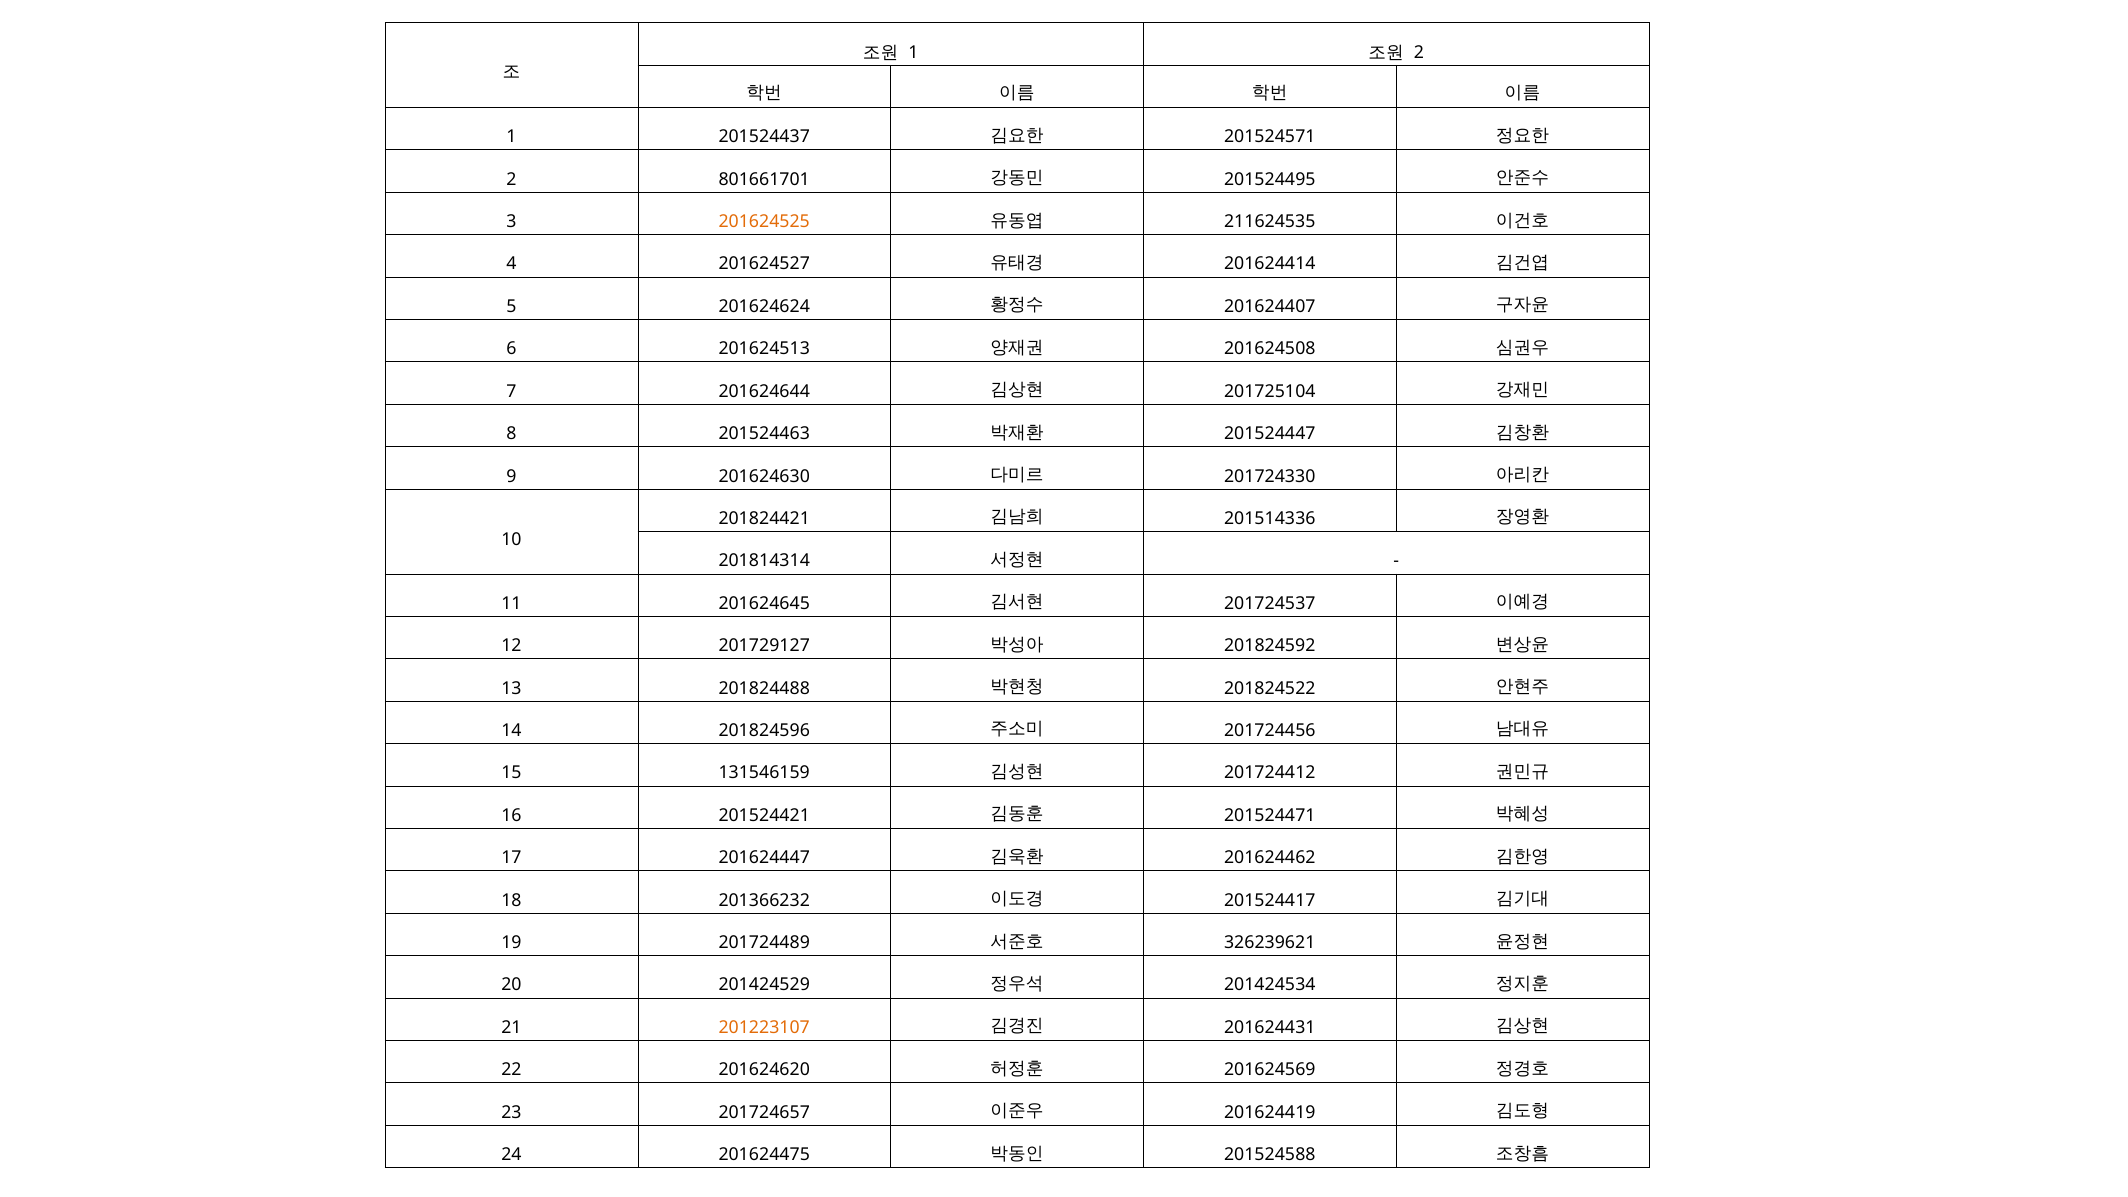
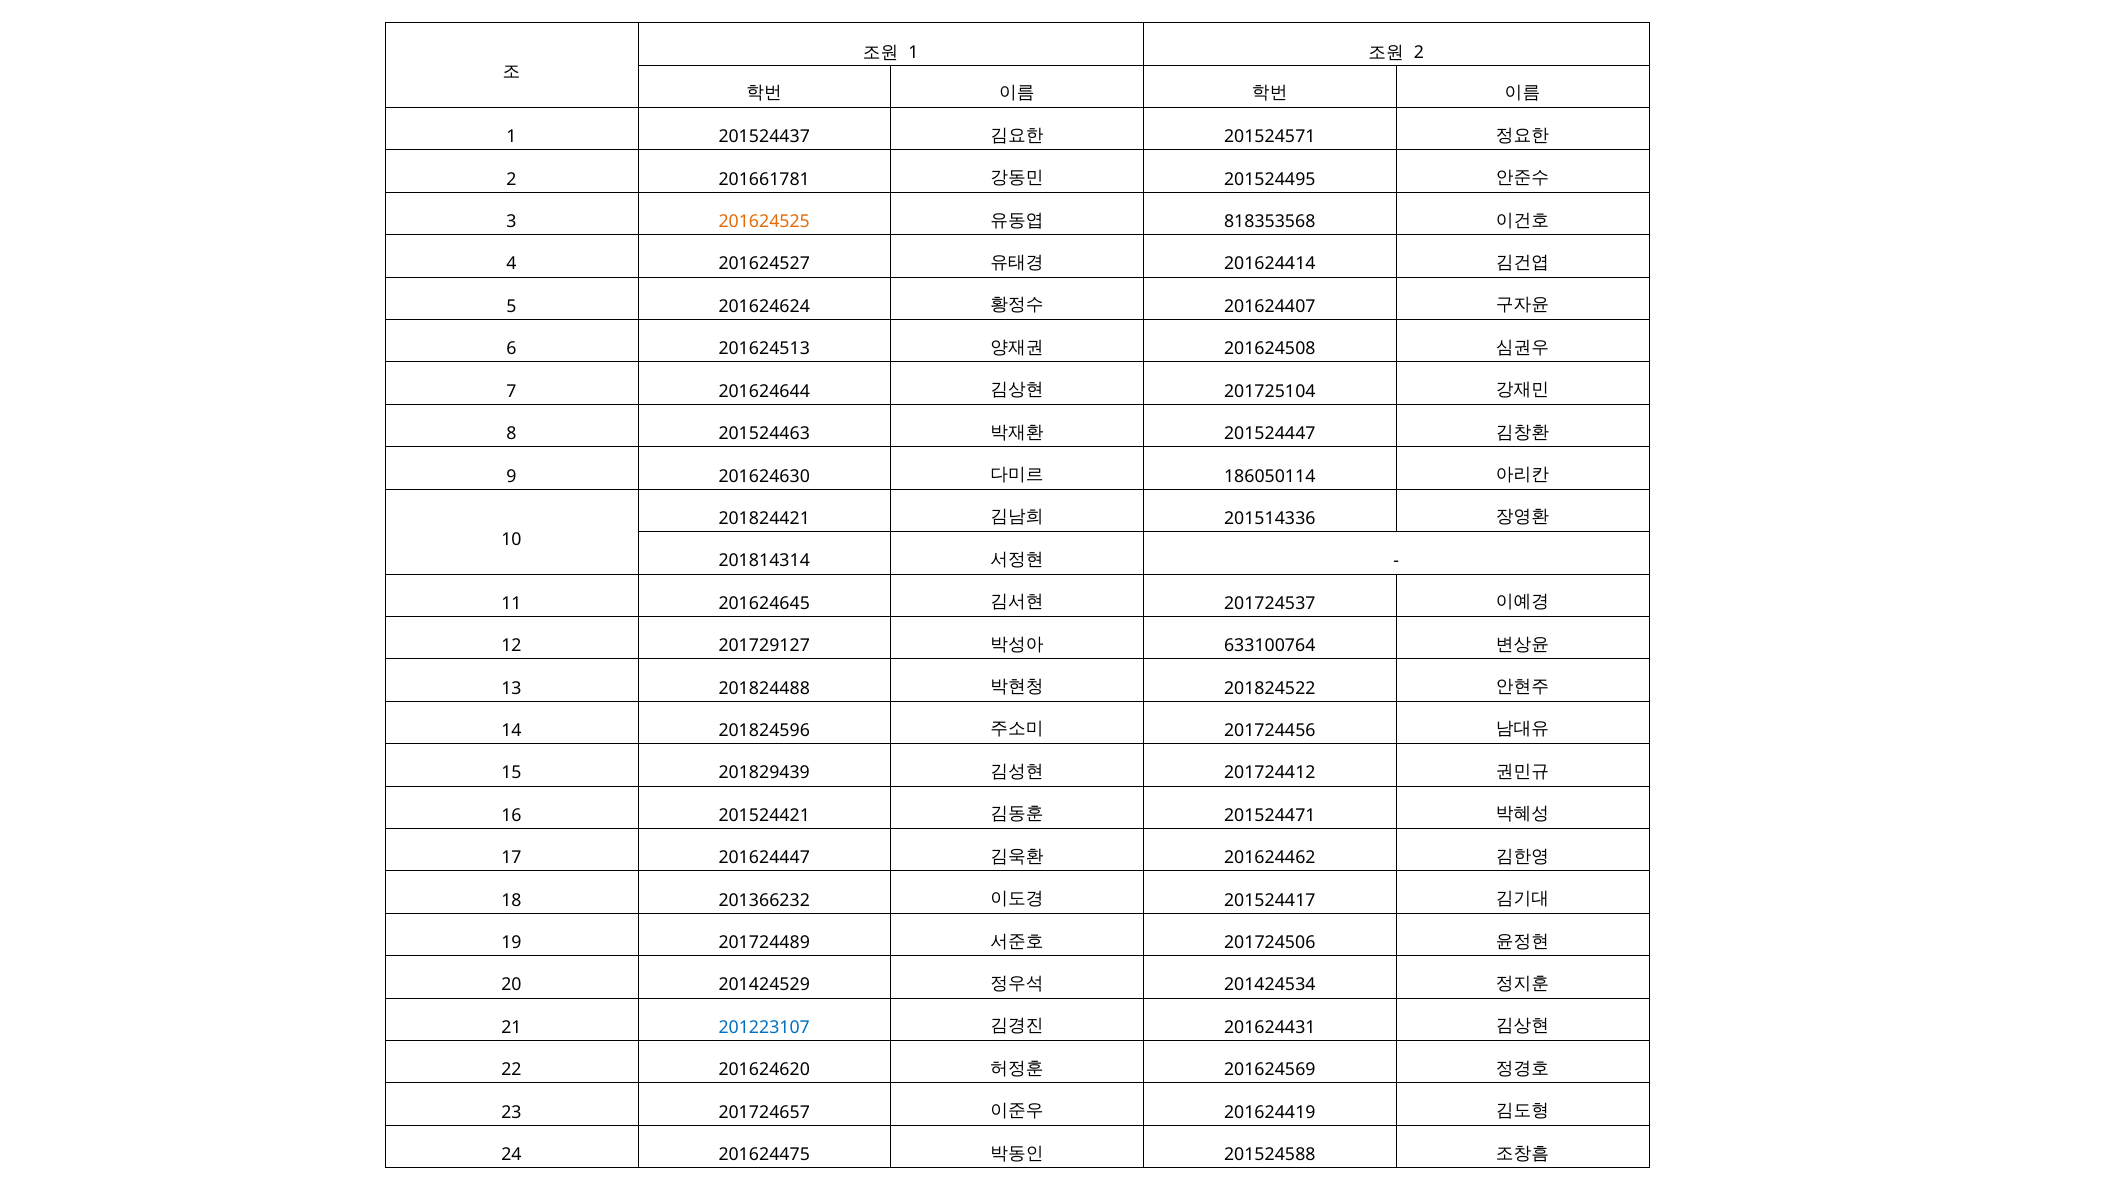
801661701: 801661701 -> 201661781 (764, 179)
211624535: 211624535 -> 818353568 (1270, 222)
201724330: 201724330 -> 186050114 (1270, 476)
201824592: 201824592 -> 633100764 (1270, 646)
131546159: 131546159 -> 201829439 (764, 773)
326239621: 326239621 -> 201724506 (1270, 943)
201223107 colour: orange -> blue (764, 1028)
